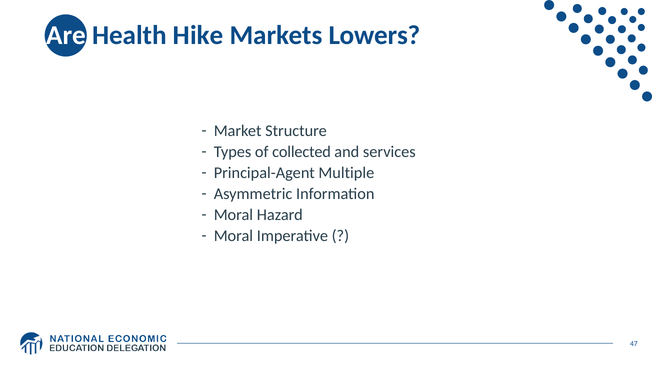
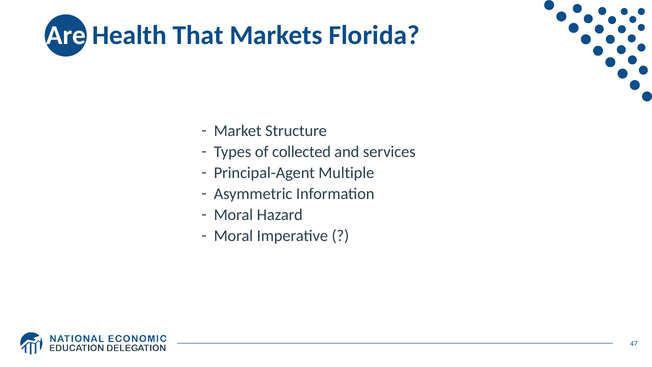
Hike: Hike -> That (198, 35)
Lowers: Lowers -> Florida (374, 35)
